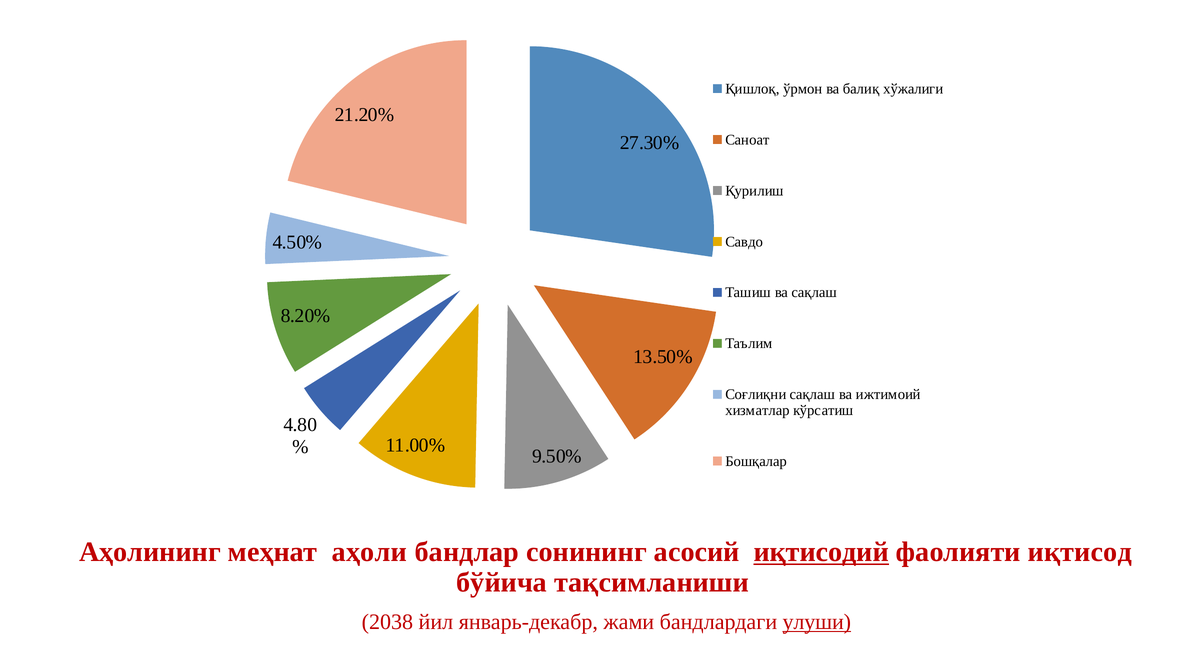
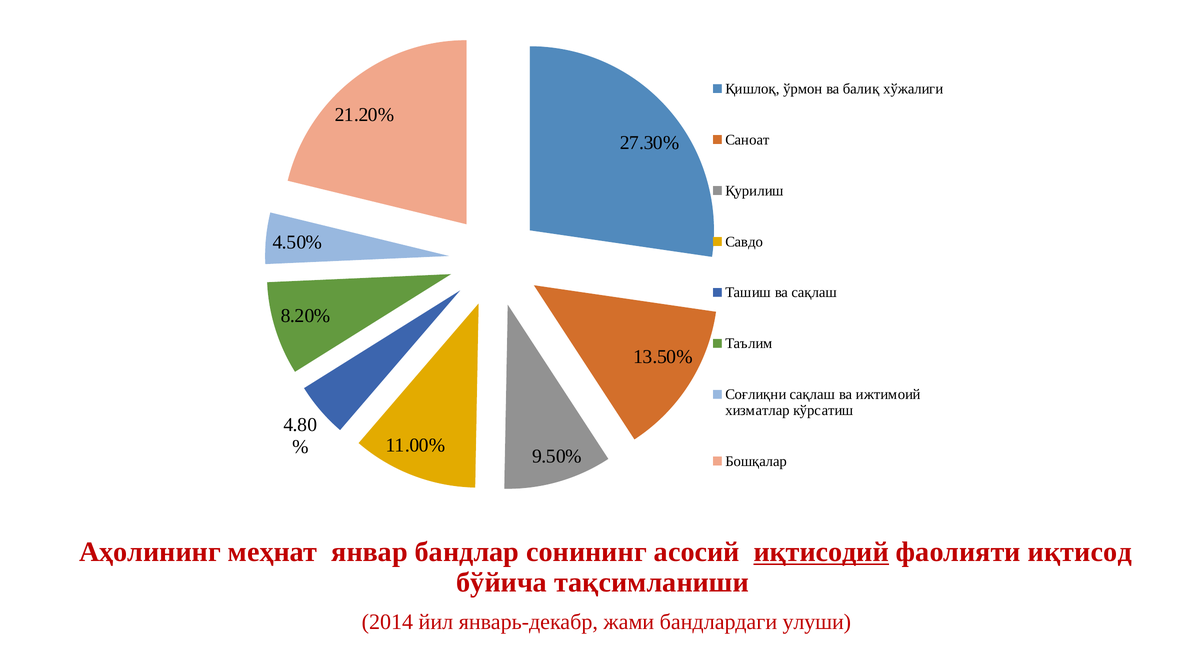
аҳоли: аҳоли -> январ (370, 552)
2038: 2038 -> 2014 (387, 622)
улуши underline: present -> none (817, 622)
